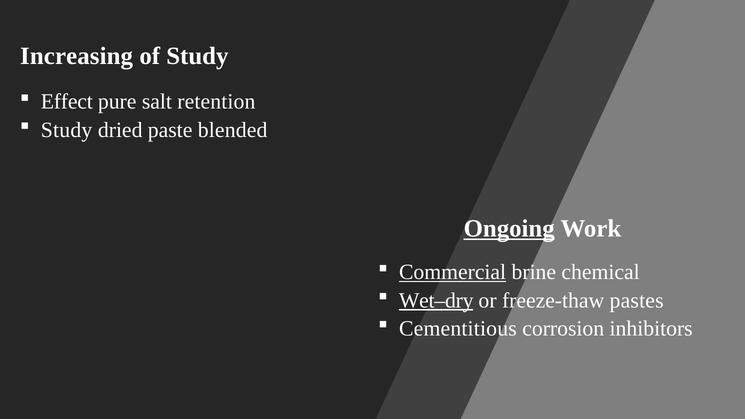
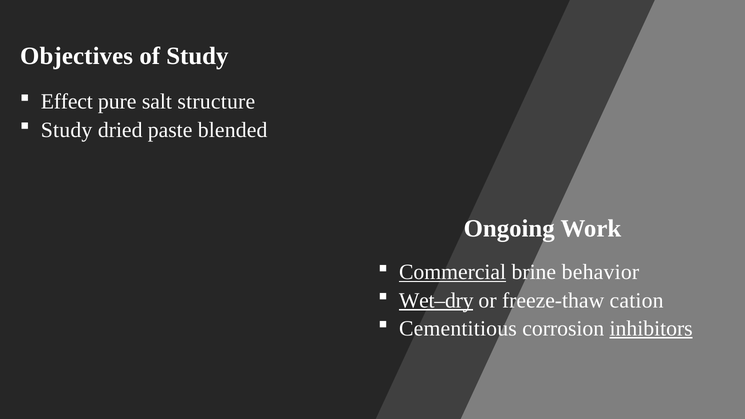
Increasing: Increasing -> Objectives (77, 56)
retention: retention -> structure (216, 102)
Ongoing underline: present -> none (509, 229)
chemical: chemical -> behavior (600, 272)
pastes: pastes -> cation (637, 300)
inhibitors underline: none -> present (651, 329)
